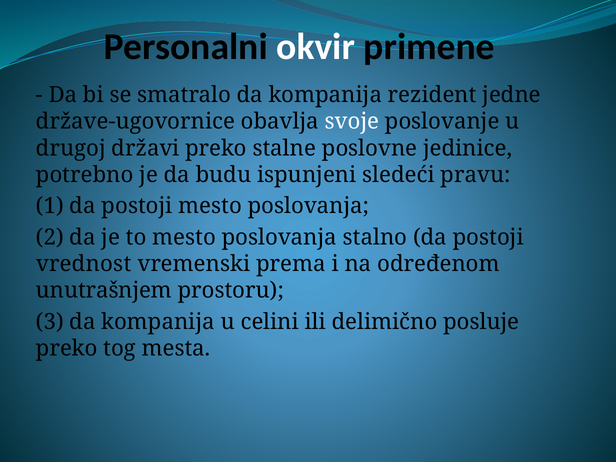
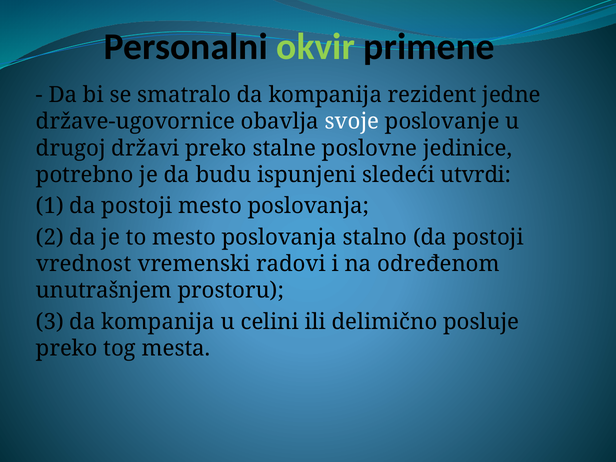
okvir colour: white -> light green (316, 47)
pravu: pravu -> utvrdi (476, 175)
prema: prema -> radovi (291, 264)
